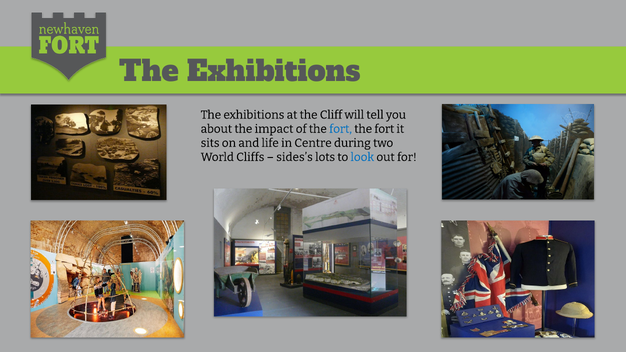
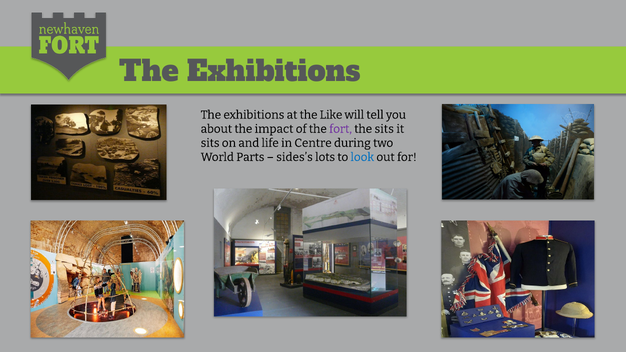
Cliff: Cliff -> Like (331, 115)
fort colour: blue -> purple (341, 129)
fort: fort -> sits (384, 129)
Cliffs: Cliffs -> Parts (250, 157)
